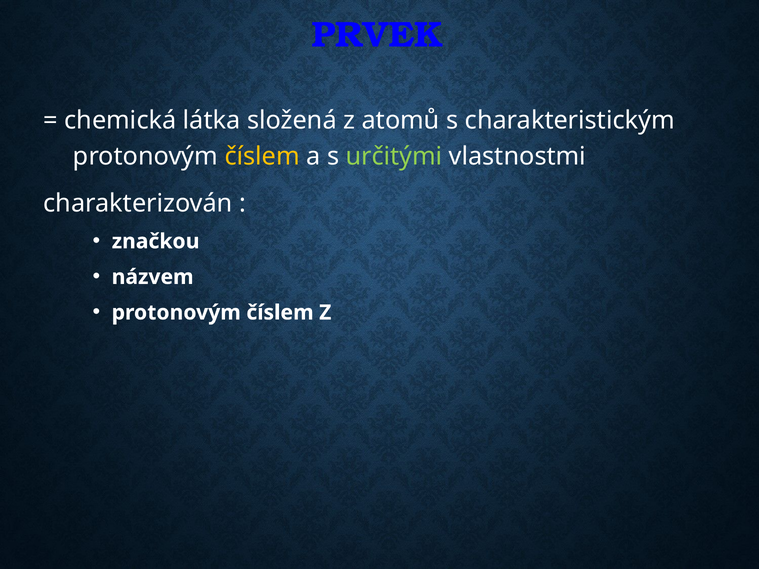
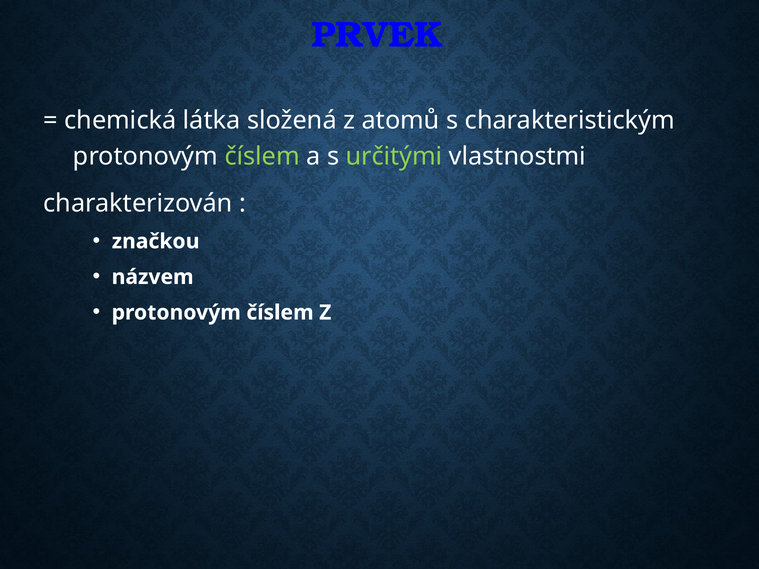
číslem colour: yellow -> light green (262, 157)
